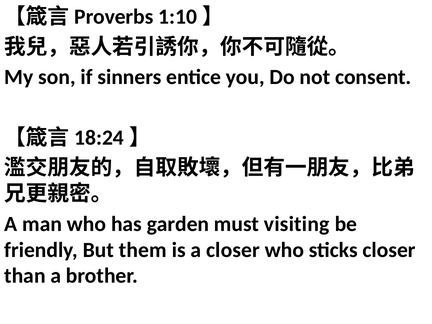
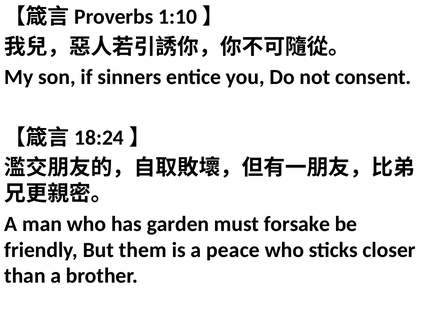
visiting: visiting -> forsake (297, 224)
a closer: closer -> peace (233, 250)
